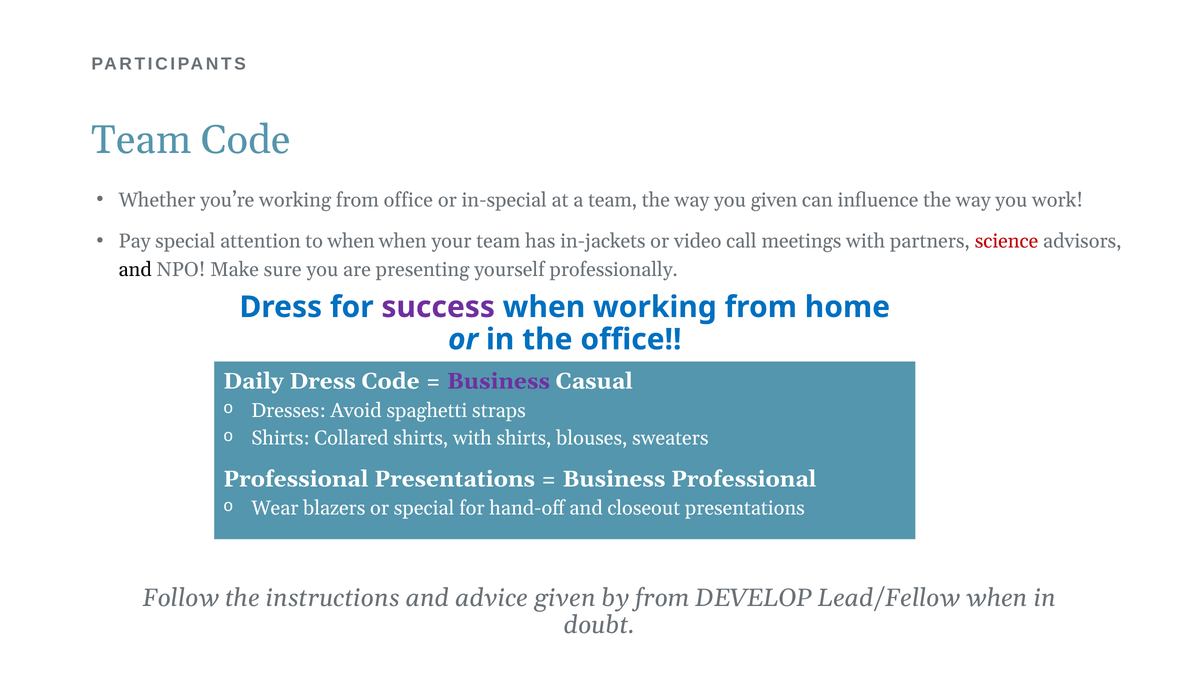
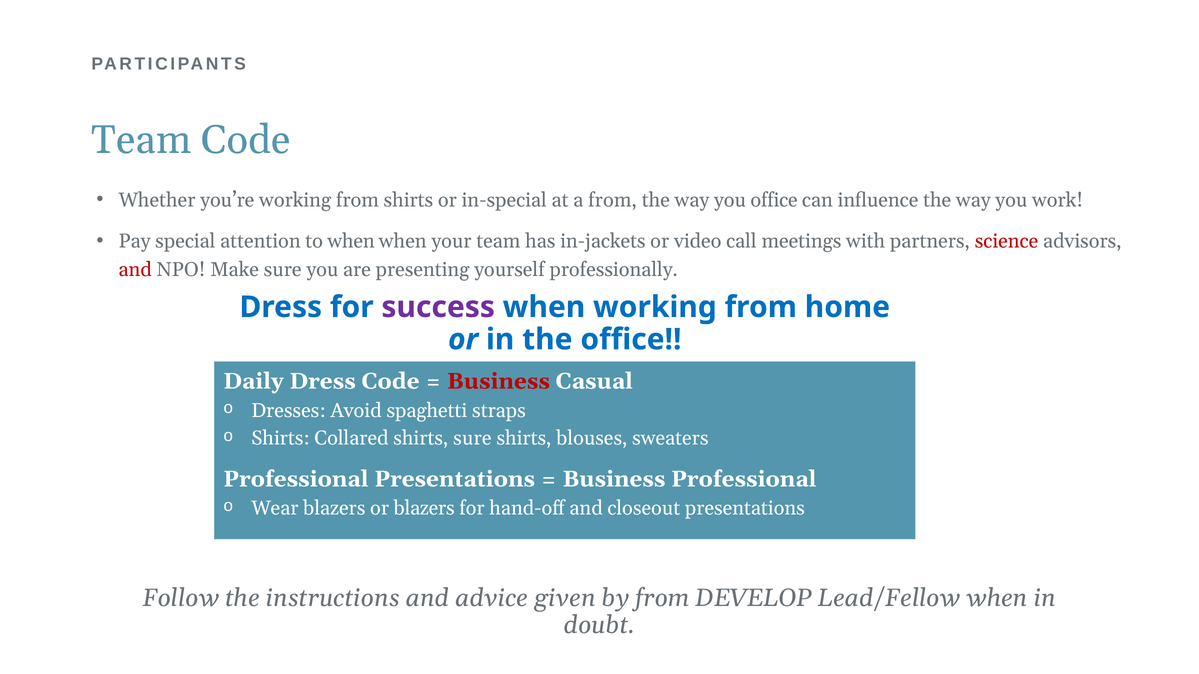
from office: office -> shirts (408, 200)
a team: team -> from (613, 200)
you given: given -> office (774, 200)
and colour: black -> red (135, 270)
Business colour: purple -> red (498, 381)
shirts with: with -> sure (472, 439)
or special: special -> blazers (424, 509)
